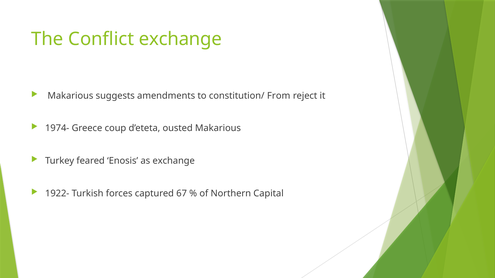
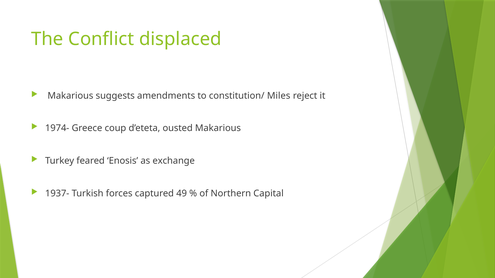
Conflict exchange: exchange -> displaced (180, 39)
From: From -> Miles (279, 96)
1922-: 1922- -> 1937- (57, 194)
67: 67 -> 49 (182, 194)
